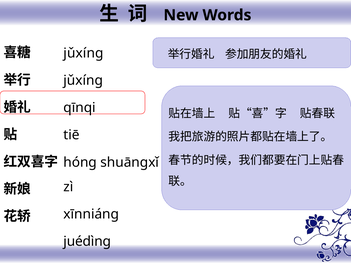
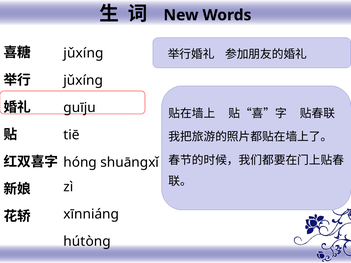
qīnqi: qīnqi -> guīju (80, 108)
juédìng: juédìng -> hútòng (87, 242)
